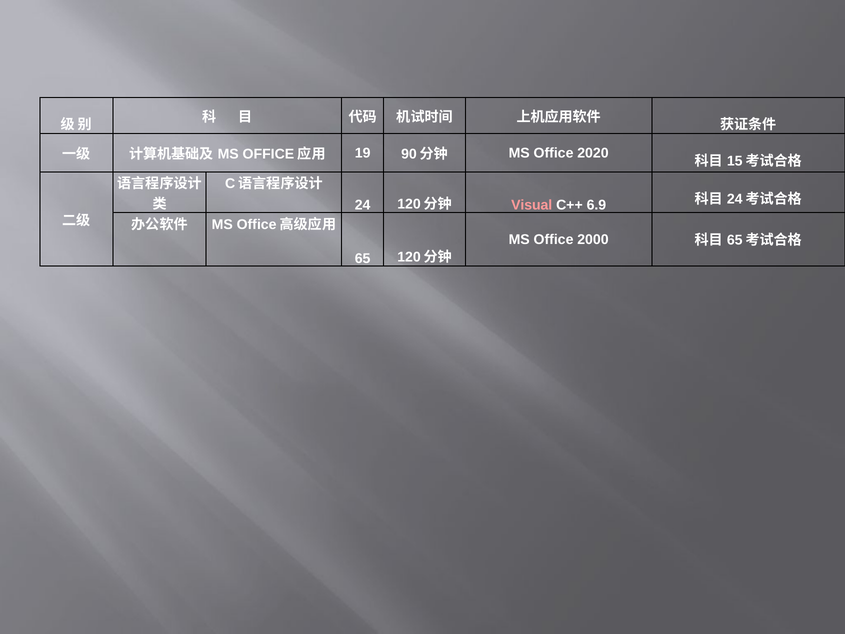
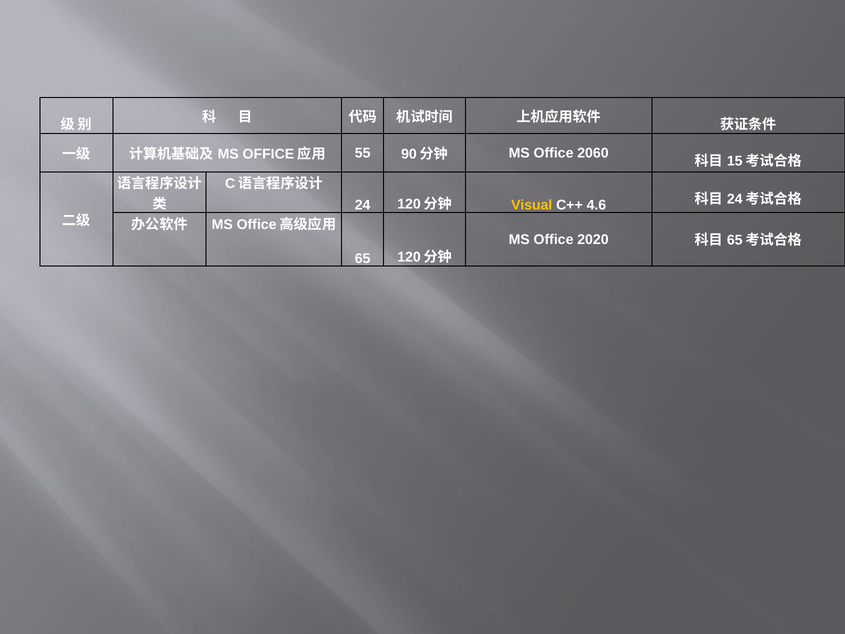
19: 19 -> 55 (363, 153)
2020: 2020 -> 2060 (593, 153)
Visual colour: pink -> yellow (532, 205)
6.9: 6.9 -> 4.6 (596, 205)
2000: 2000 -> 2020 (593, 240)
